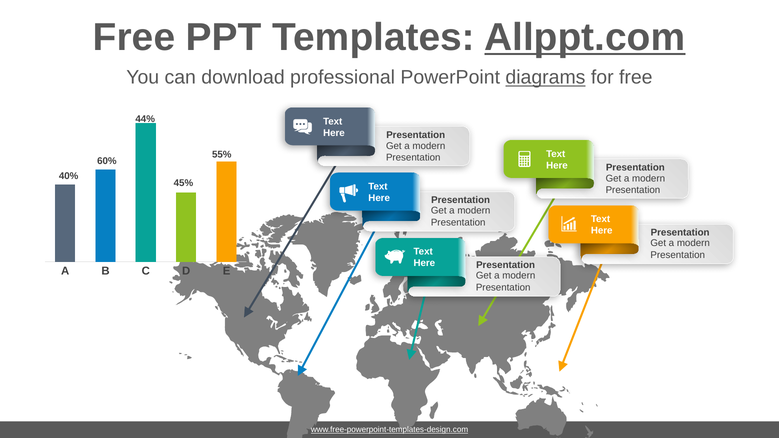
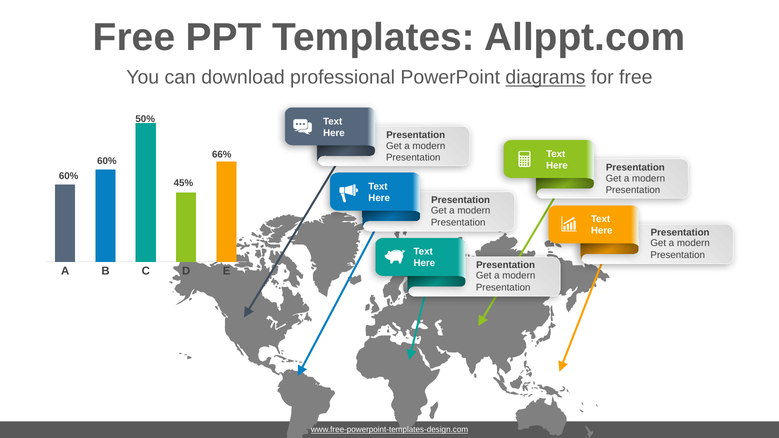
Allppt.com underline: present -> none (585, 37)
44%: 44% -> 50% (145, 119)
55%: 55% -> 66% (222, 154)
40%: 40% -> 60% (69, 176)
